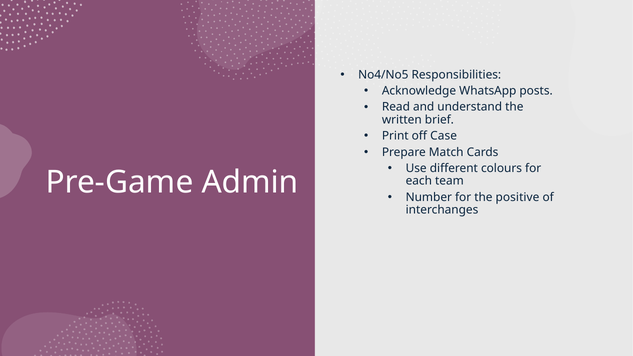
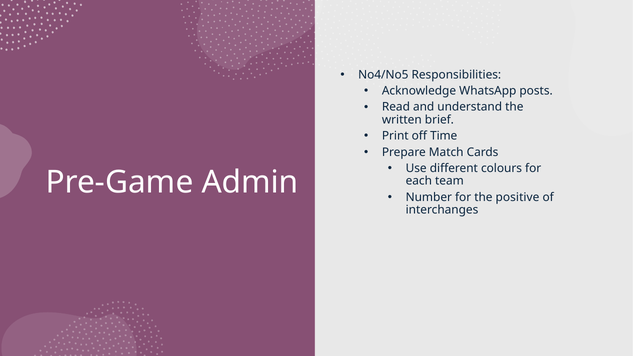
Case: Case -> Time (444, 136)
